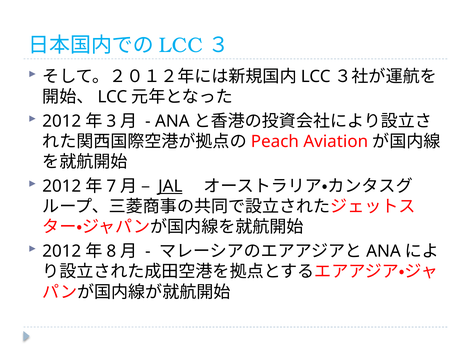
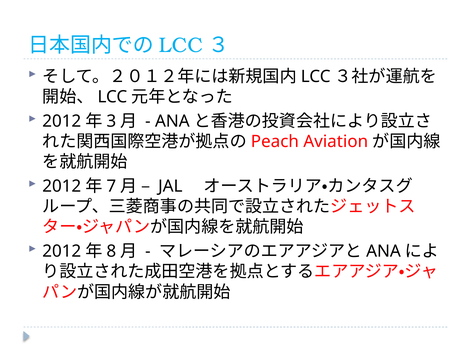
JAL underline: present -> none (170, 186)
